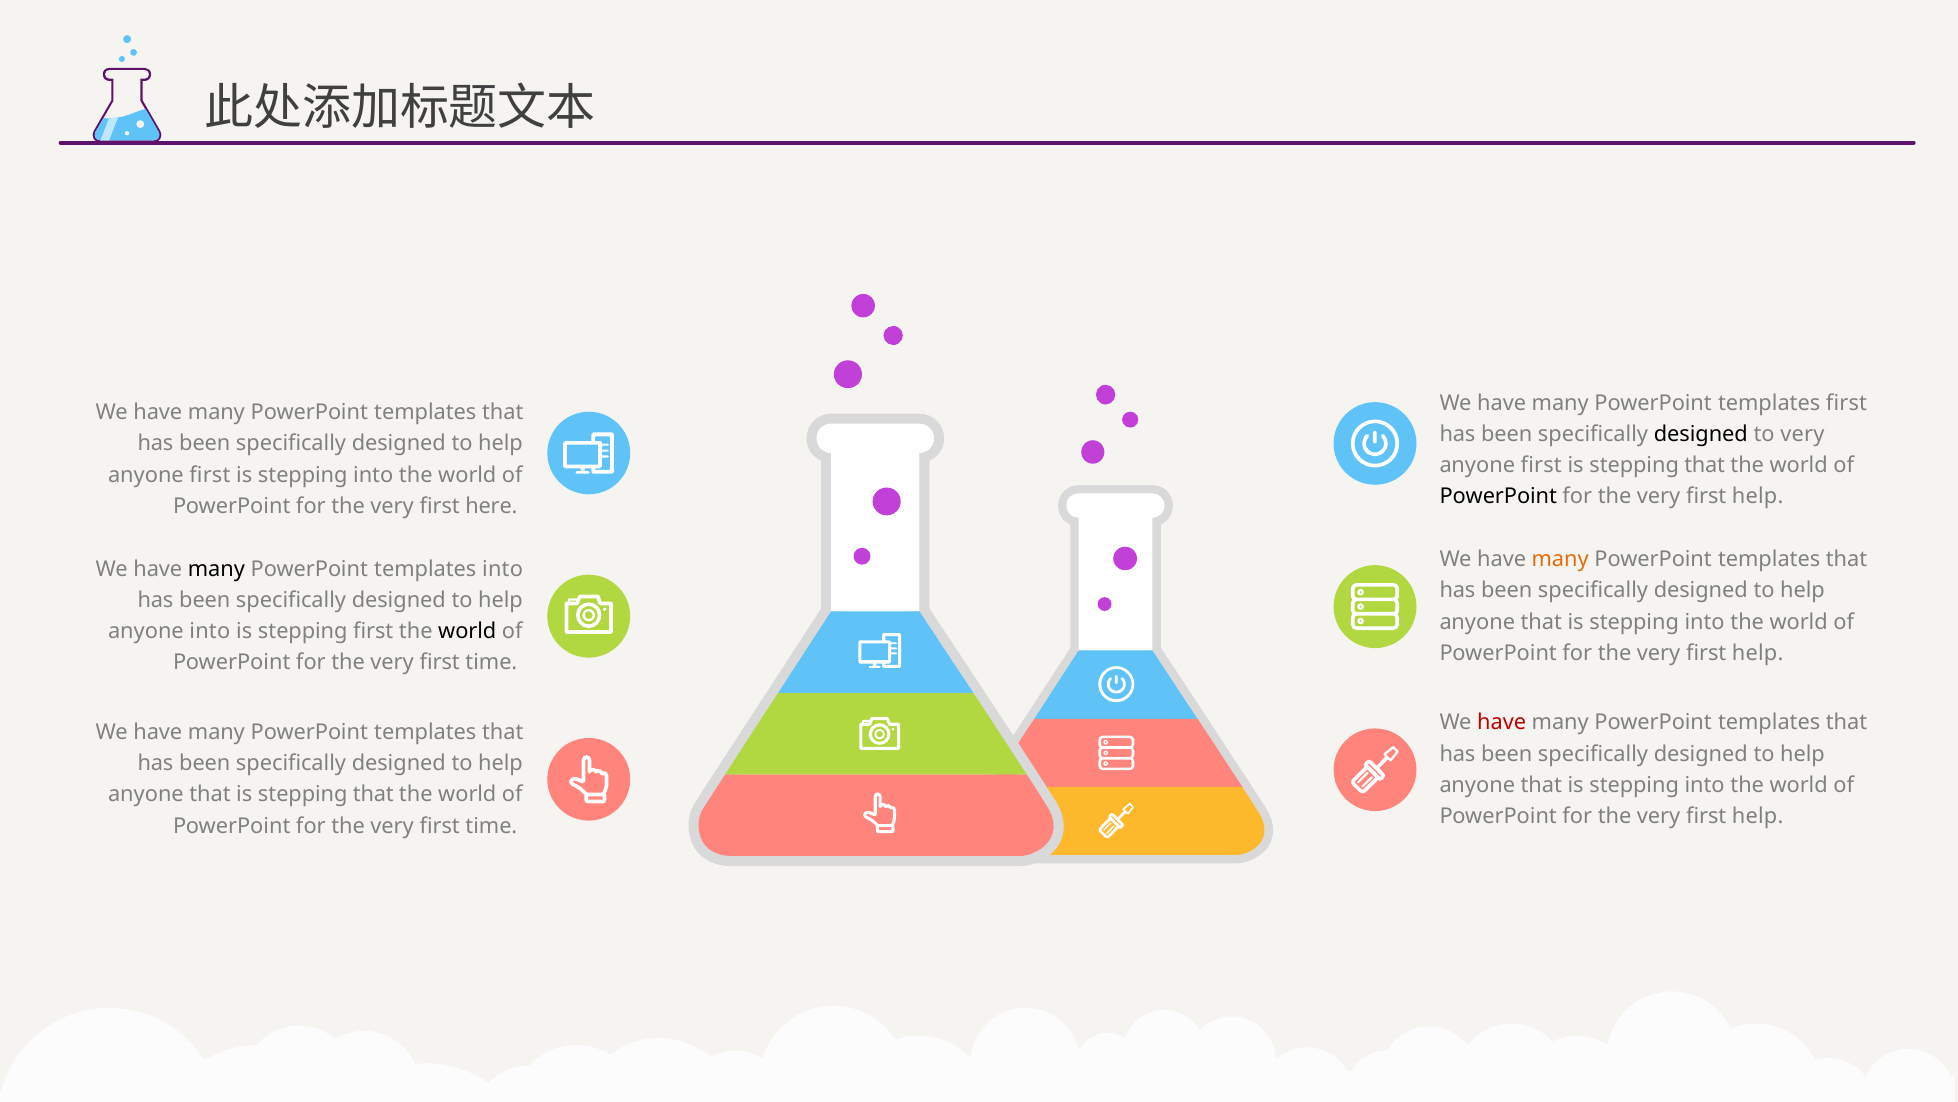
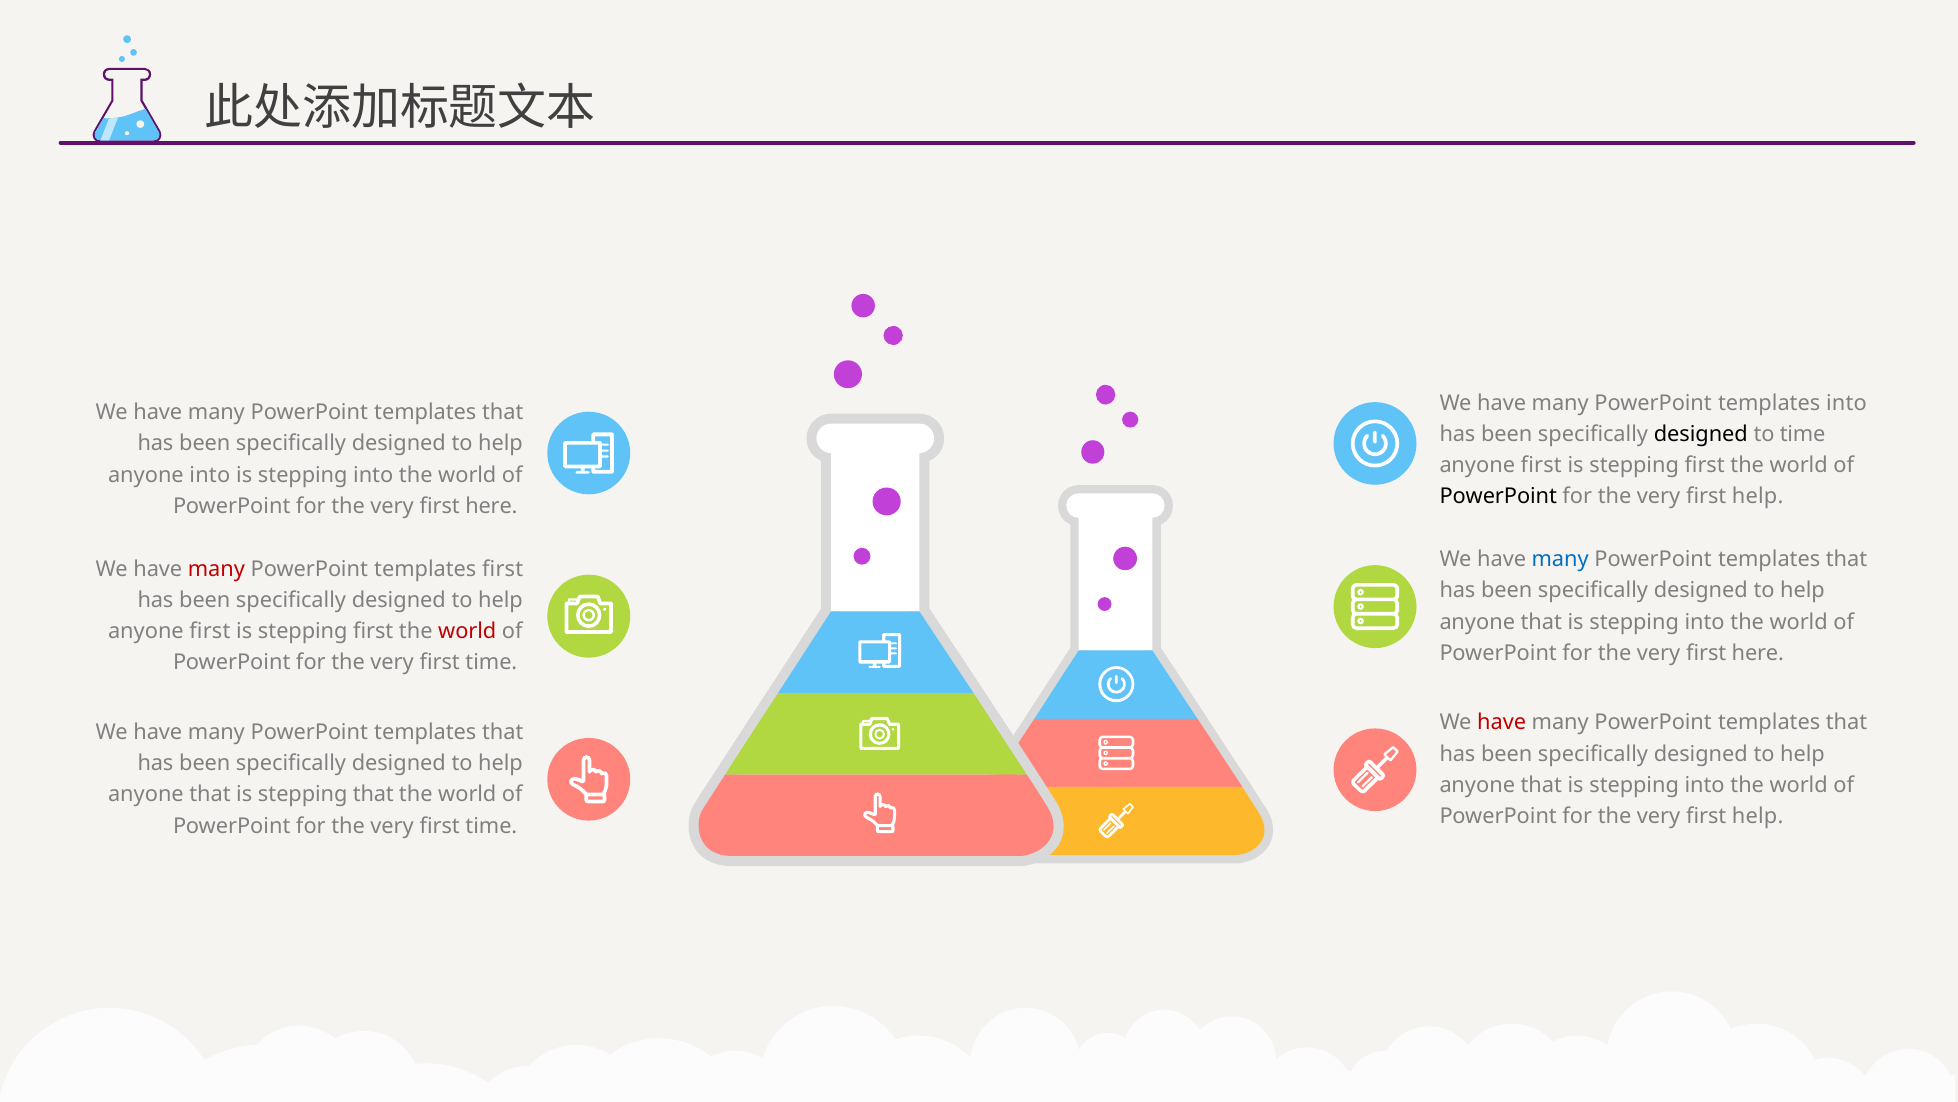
templates first: first -> into (1846, 403)
to very: very -> time (1803, 434)
that: that -> first (1705, 465)
first: first -> into (210, 475)
many colour: orange -> blue (1560, 559)
many colour: black -> red (216, 569)
templates into: into -> first (503, 569)
into: into -> first (210, 631)
world colour: black -> red (467, 631)
help: help -> here (1758, 653)
